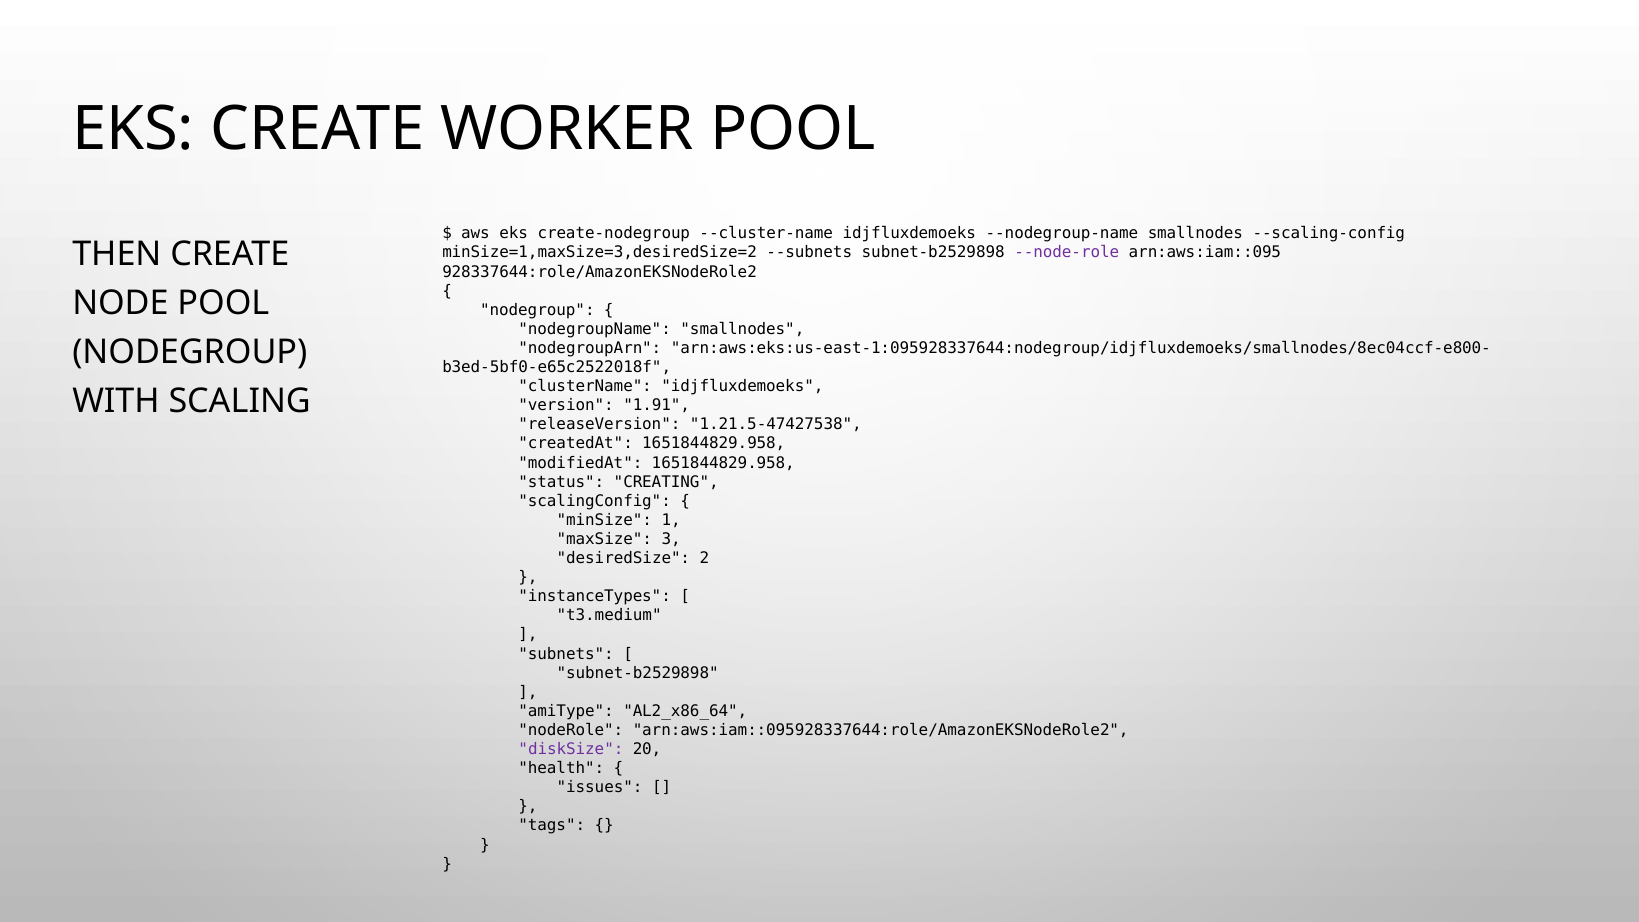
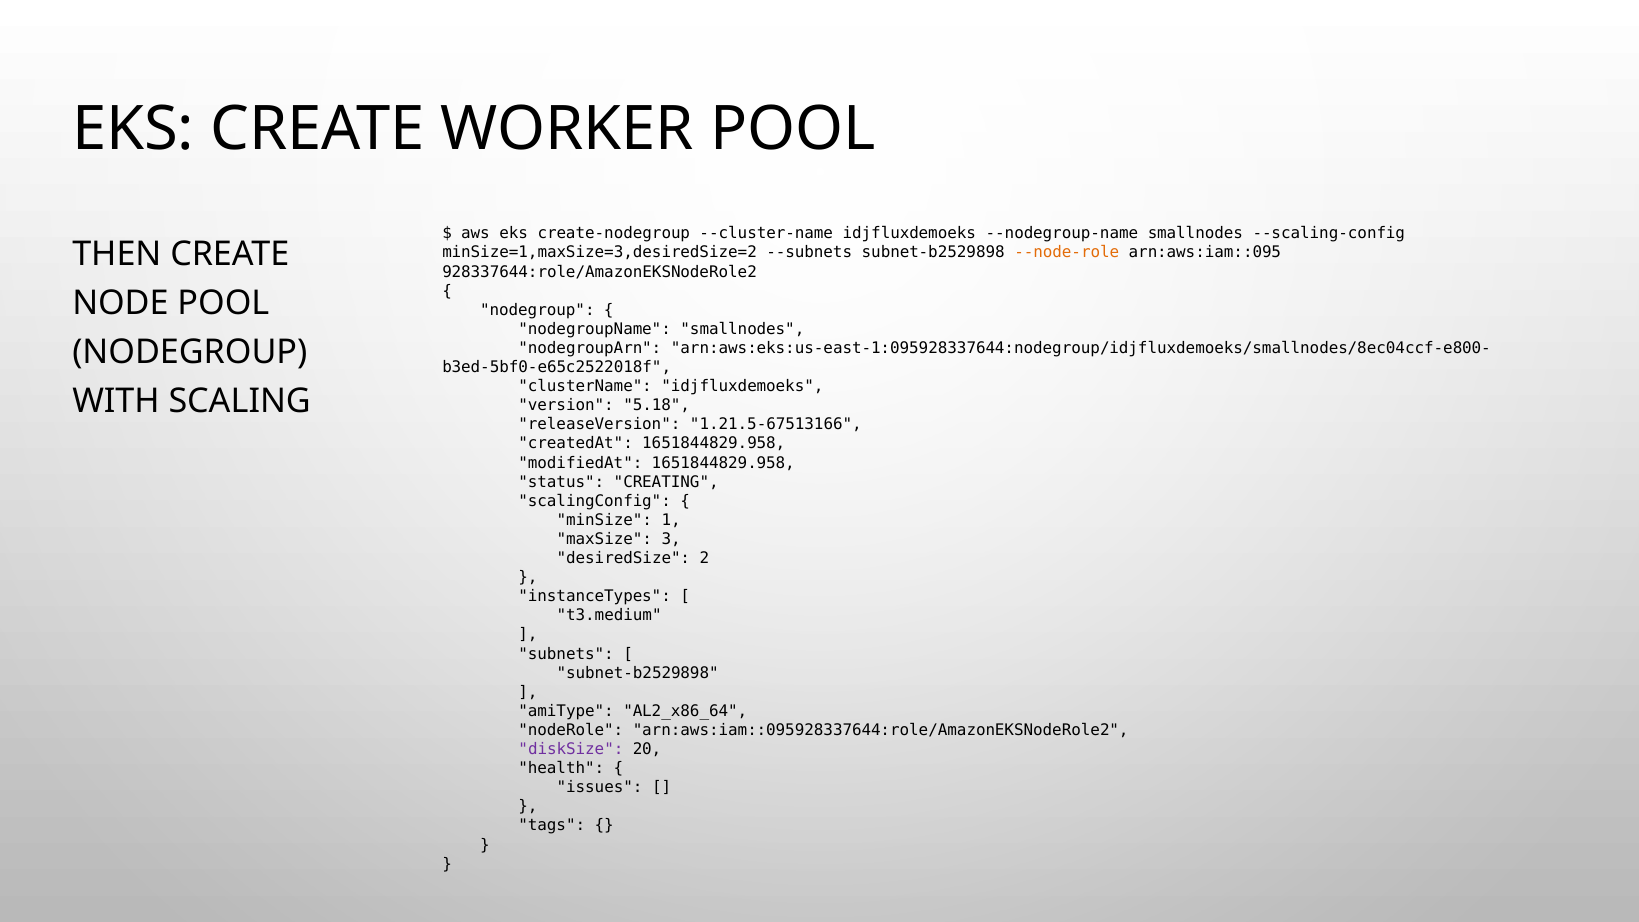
--node-role colour: purple -> orange (1067, 253)
1.91: 1.91 -> 5.18 (657, 405)
1.21.5-47427538: 1.21.5-47427538 -> 1.21.5-67513166 (776, 425)
